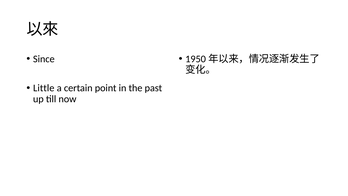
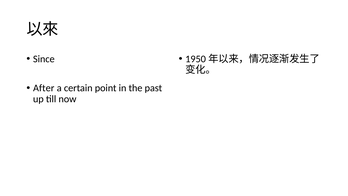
Little: Little -> After (44, 88)
